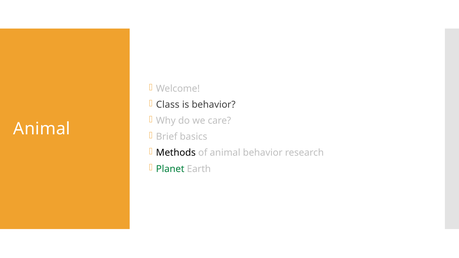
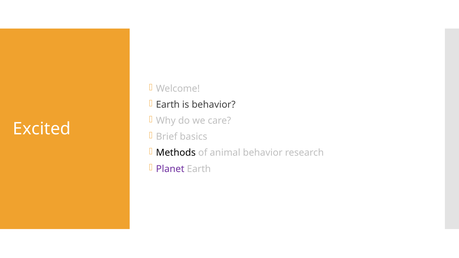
Class: Class -> Earth (168, 105)
Animal: Animal -> Excited (42, 129)
Planet colour: green -> purple (170, 169)
